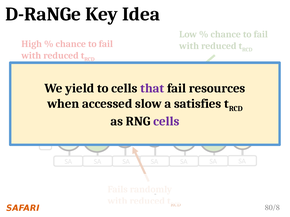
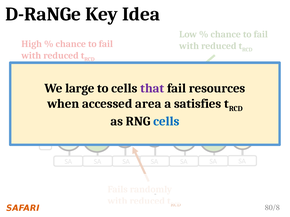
yield: yield -> large (80, 88)
slow: slow -> area (148, 104)
cells colour: purple -> blue (166, 121)
